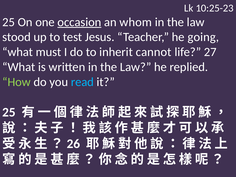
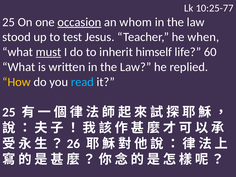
10:25-23: 10:25-23 -> 10:25-77 (215, 8)
going: going -> when (203, 37)
must underline: none -> present (49, 52)
cannot: cannot -> himself (154, 52)
27: 27 -> 60 (210, 52)
How colour: light green -> yellow (17, 82)
